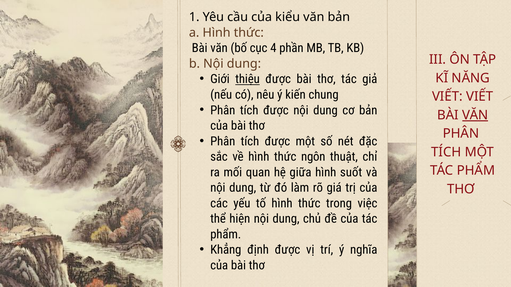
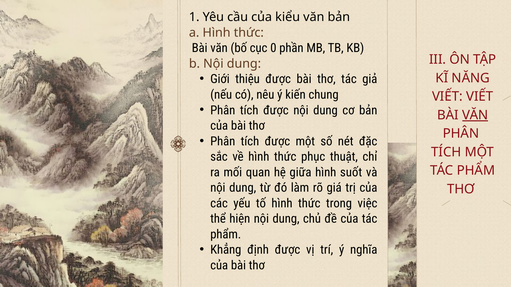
4: 4 -> 0 (273, 48)
thiệu underline: present -> none (248, 79)
ngôn: ngôn -> phục (313, 157)
